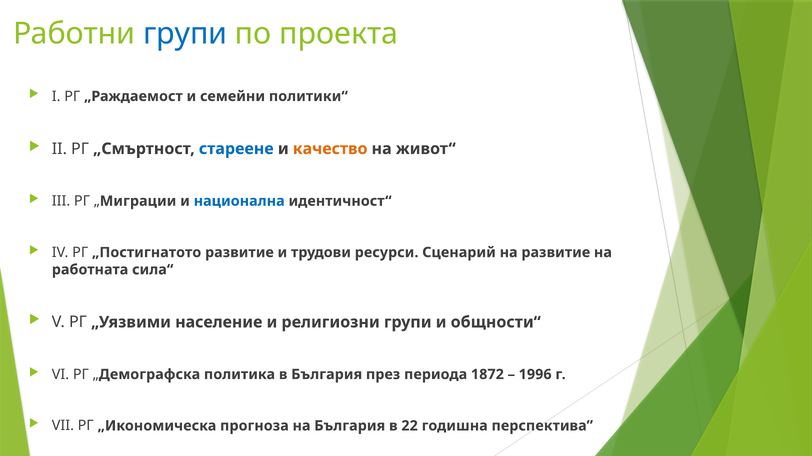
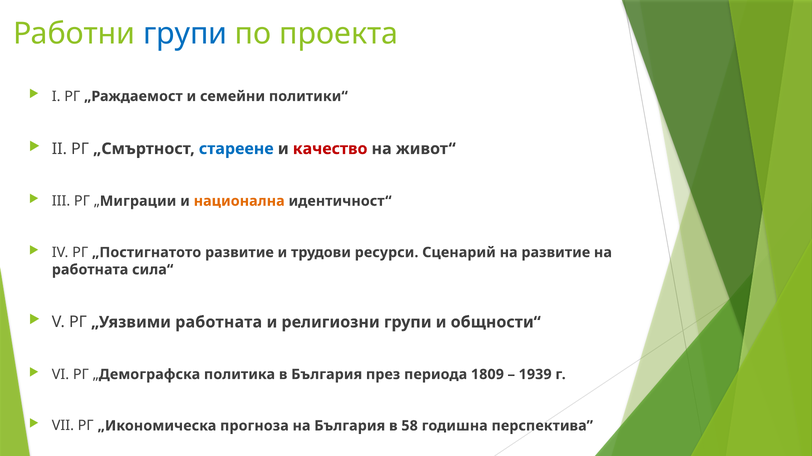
качество colour: orange -> red (330, 149)
национална colour: blue -> orange (239, 201)
„Уязвими население: население -> работната (219, 323)
1872: 1872 -> 1809 (487, 375)
1996: 1996 -> 1939 (535, 375)
22: 22 -> 58 (410, 426)
